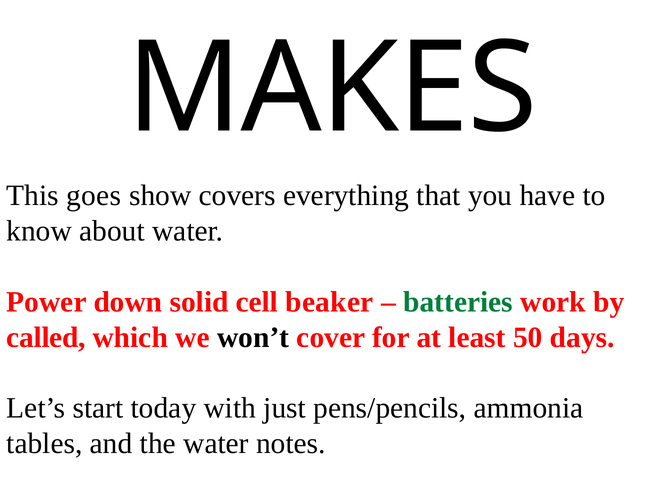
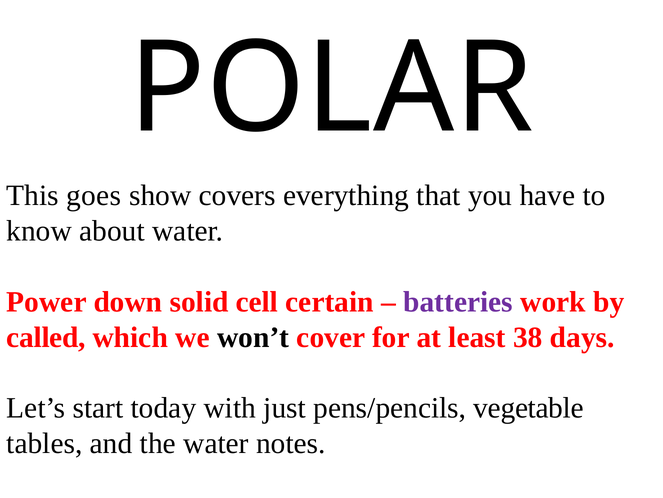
MAKES: MAKES -> POLAR (331, 88)
beaker: beaker -> certain (330, 301)
batteries colour: green -> purple (458, 301)
50: 50 -> 38 (528, 337)
ammonia: ammonia -> vegetable (529, 408)
